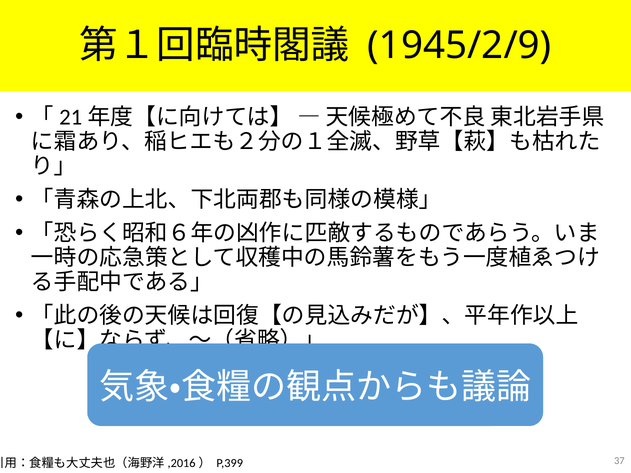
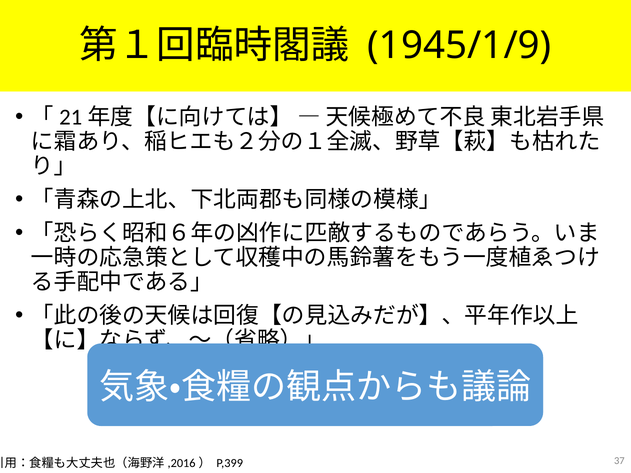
1945/2/9: 1945/2/9 -> 1945/1/9 (459, 45)
